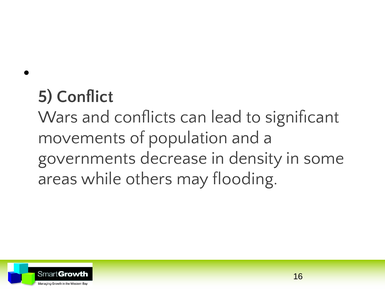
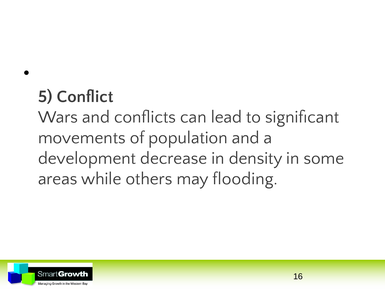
governments: governments -> development (87, 158)
